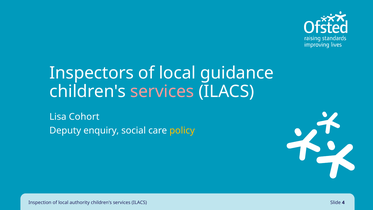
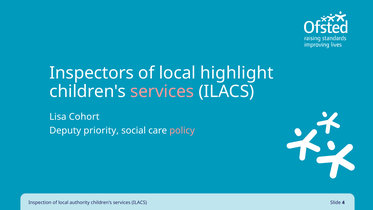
guidance: guidance -> highlight (237, 73)
enquiry: enquiry -> priority (101, 131)
policy colour: yellow -> pink (182, 131)
